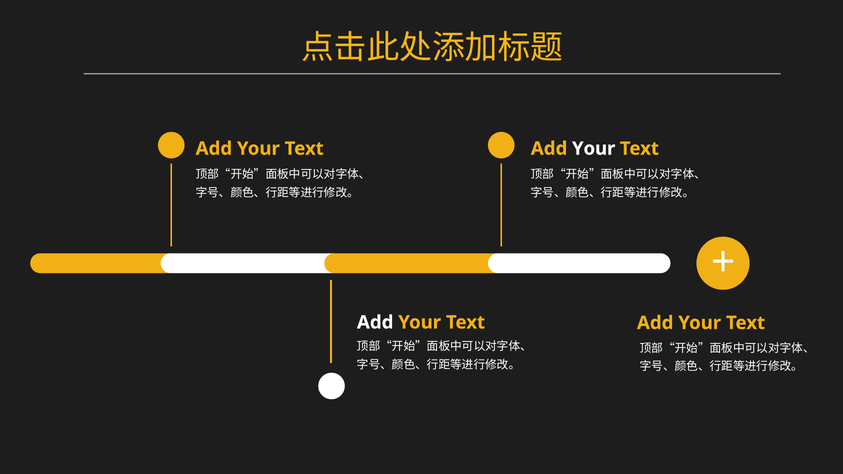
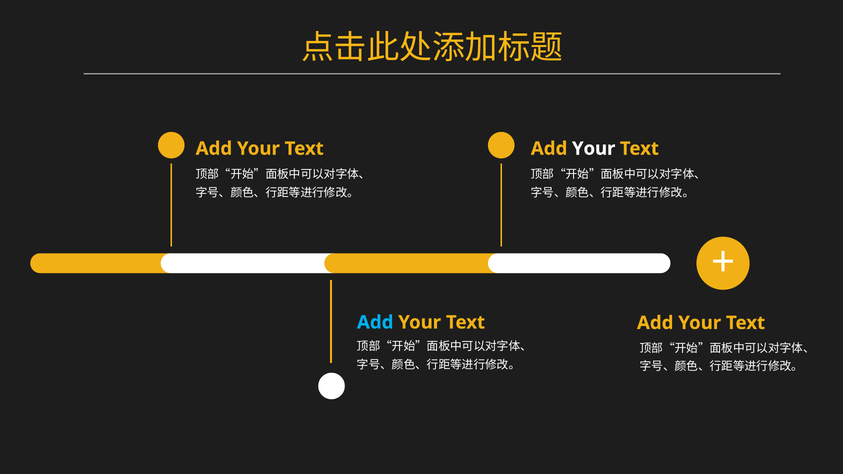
Add colour: white -> light blue (375, 323)
